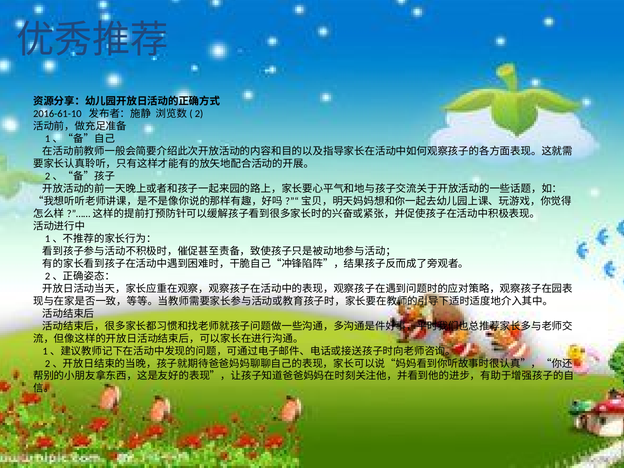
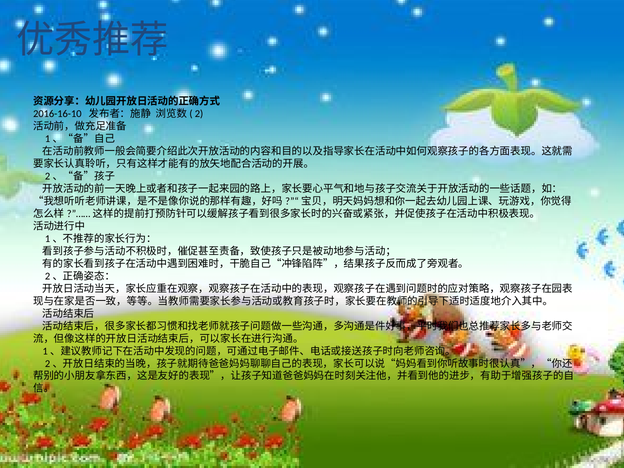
2016-61-10: 2016-61-10 -> 2016-16-10 (57, 114)
